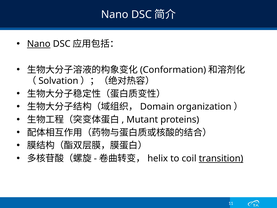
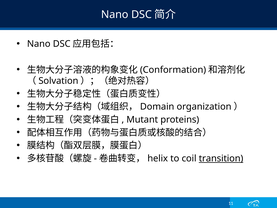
Nano underline: present -> none (39, 44)
